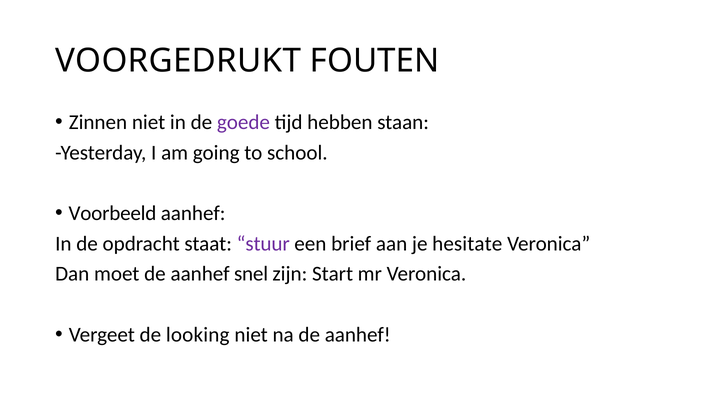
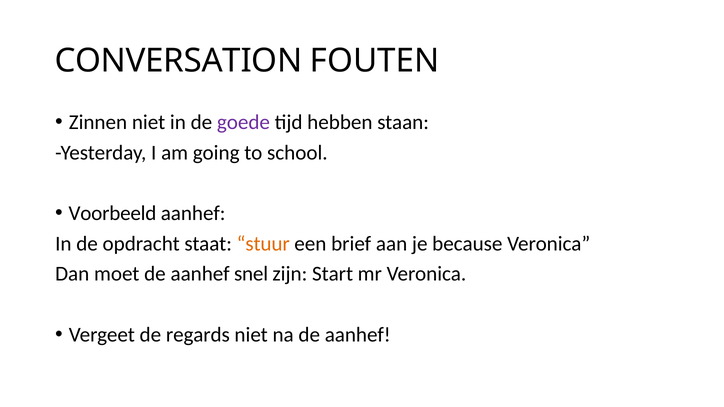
VOORGEDRUKT: VOORGEDRUKT -> CONVERSATION (178, 61)
stuur colour: purple -> orange (263, 244)
hesitate: hesitate -> because (467, 244)
looking: looking -> regards (198, 335)
